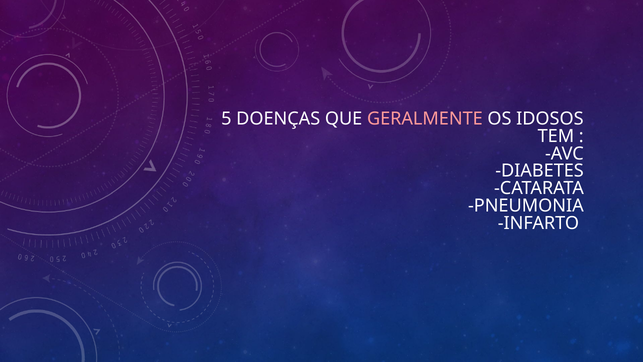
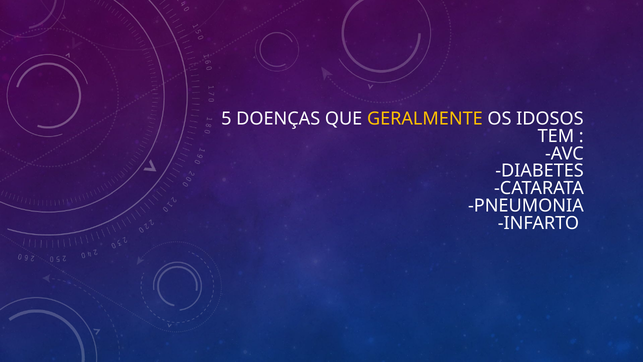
GERALMENTE colour: pink -> yellow (425, 119)
